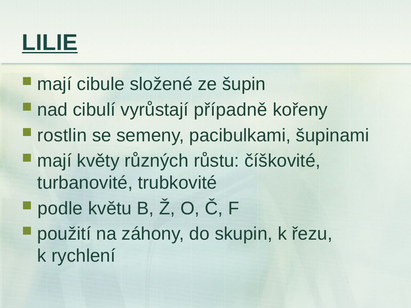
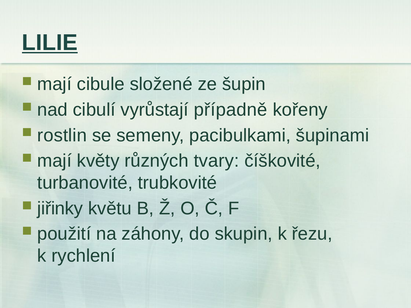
růstu: růstu -> tvary (216, 161)
podle: podle -> jiřinky (60, 209)
